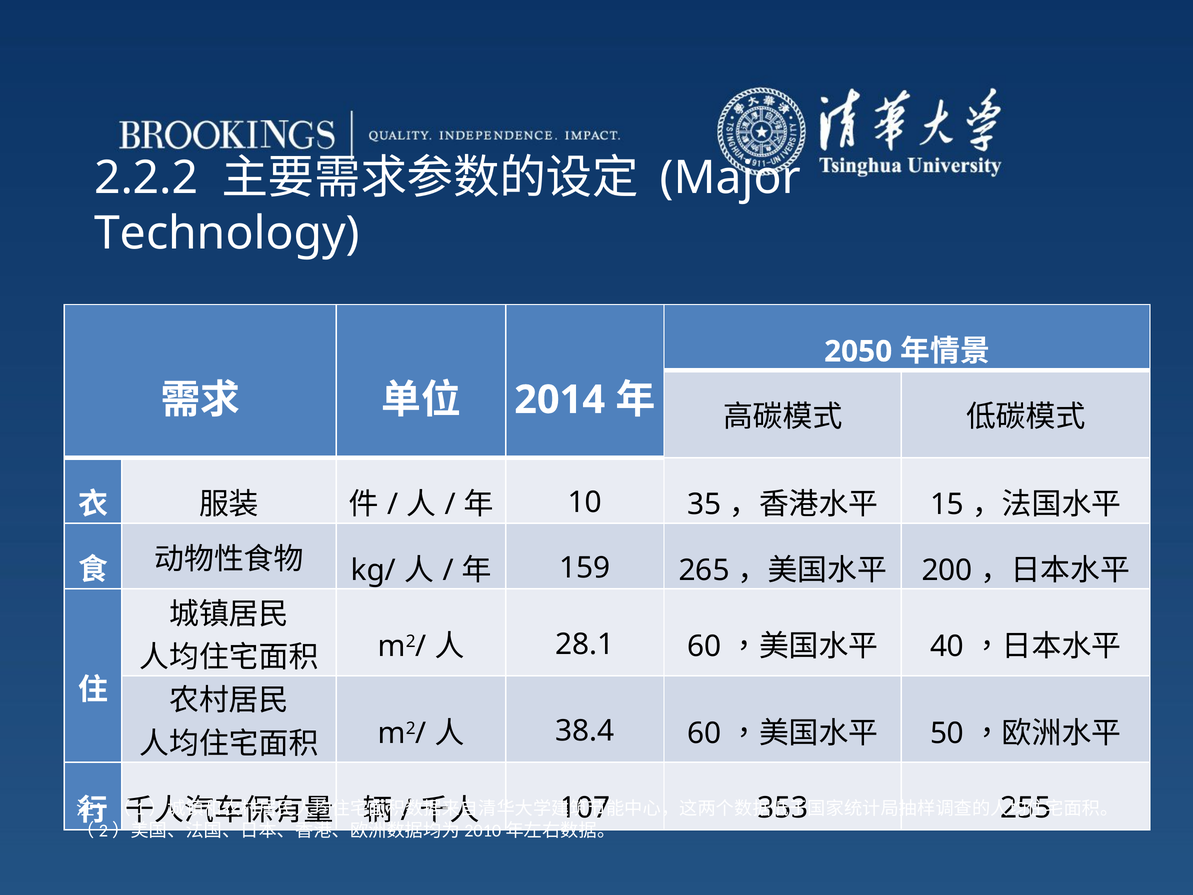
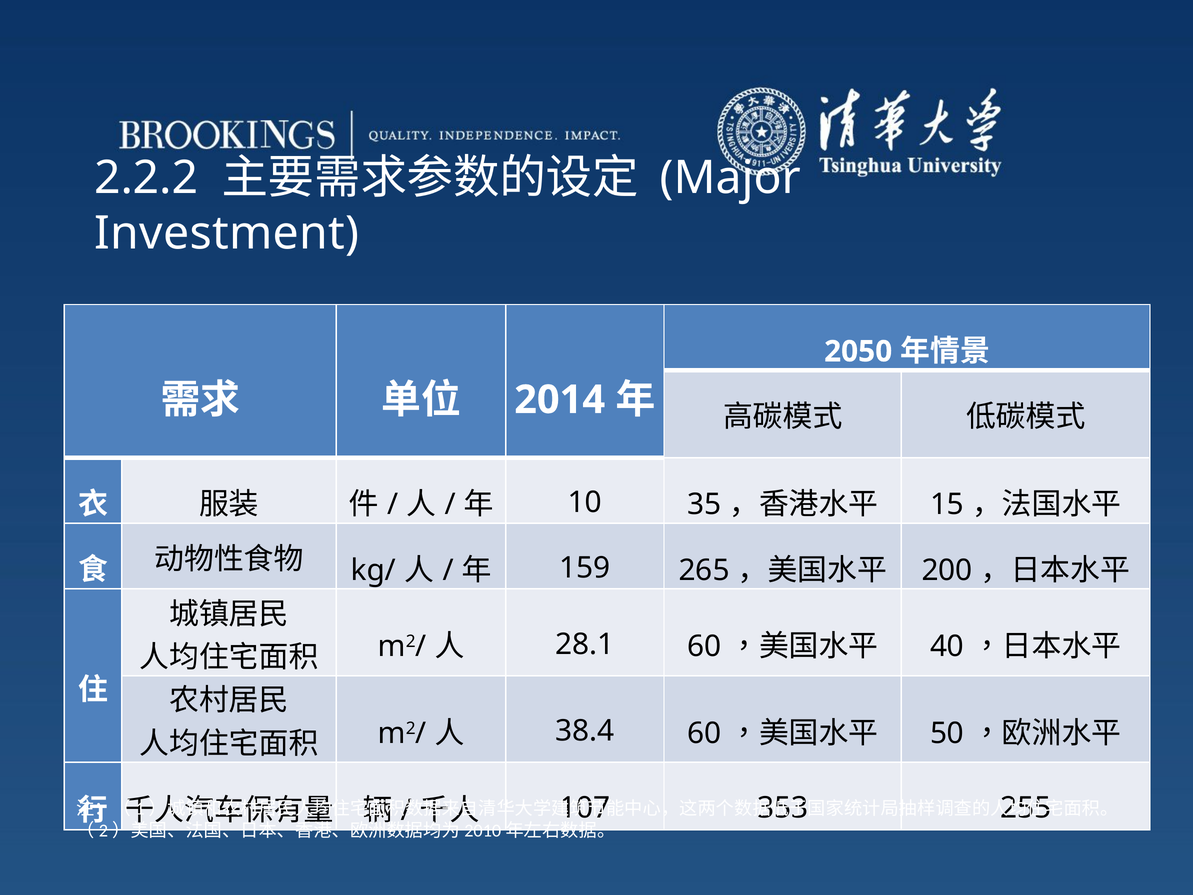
Technology: Technology -> Investment (227, 234)
